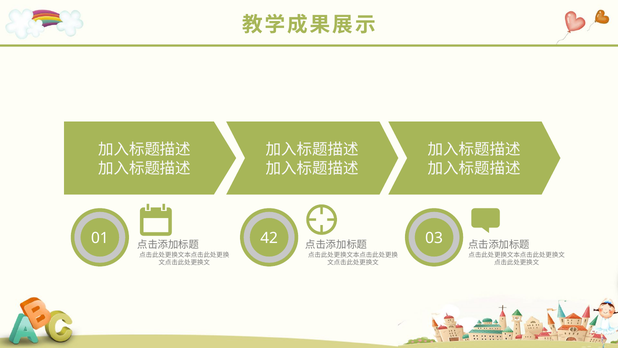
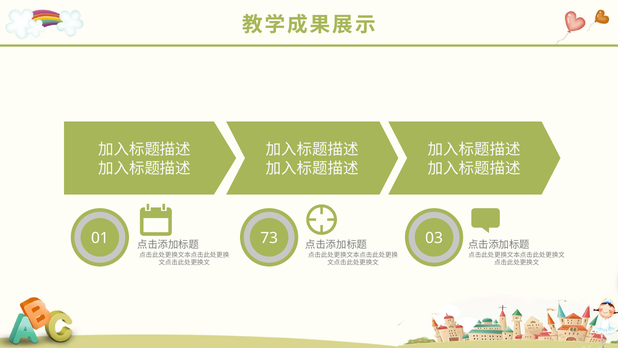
42: 42 -> 73 (269, 238)
